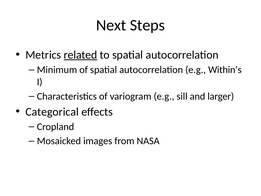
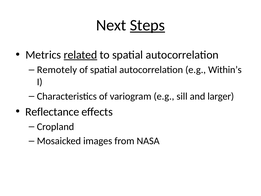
Steps underline: none -> present (147, 25)
Minimum: Minimum -> Remotely (57, 70)
Categorical: Categorical -> Reflectance (52, 112)
